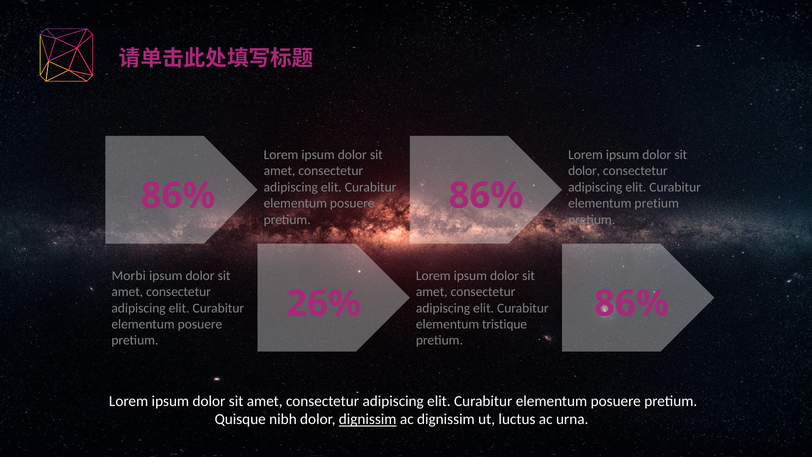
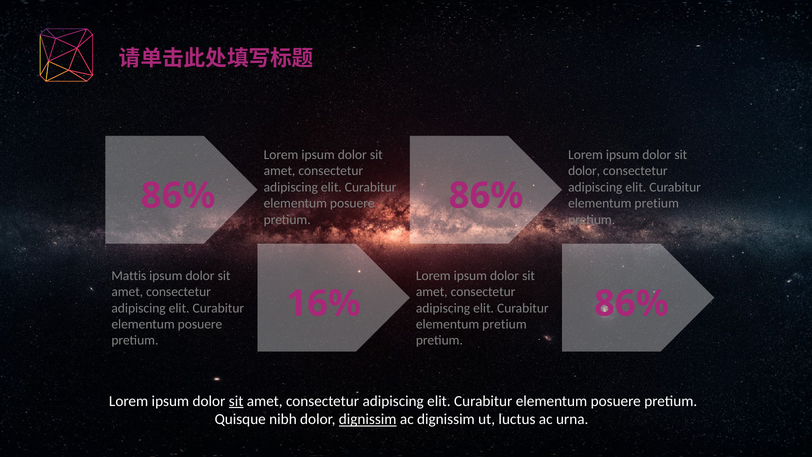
Morbi: Morbi -> Mattis (129, 275)
26%: 26% -> 16% (323, 303)
tristique: tristique -> pretium (504, 324)
sit underline: none -> present (236, 401)
